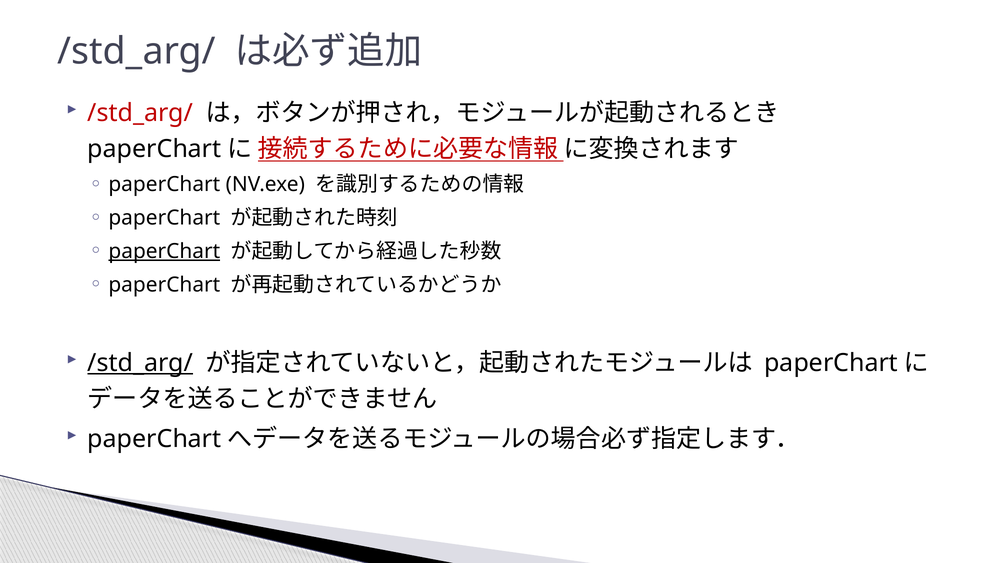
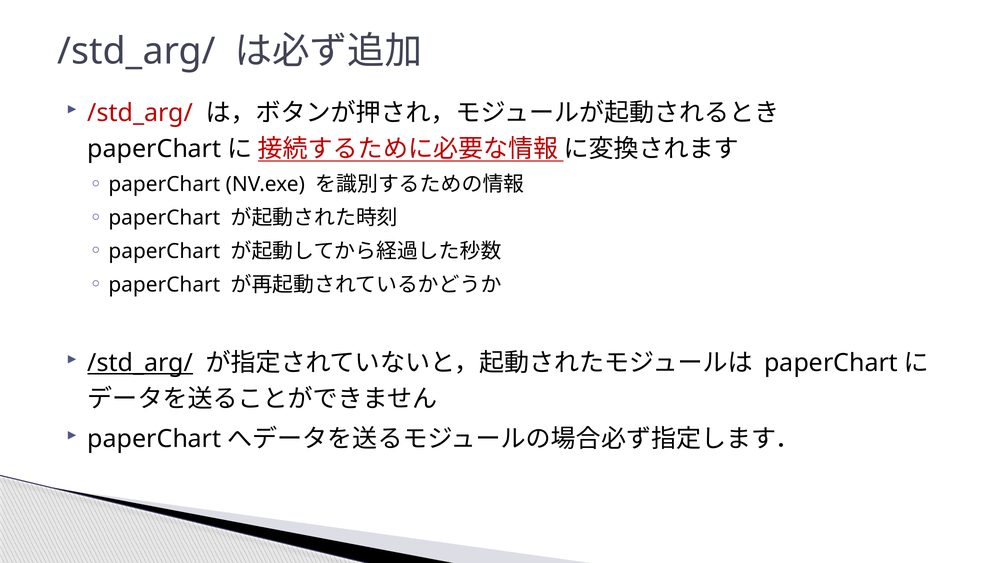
paperChart underline: present -> none (164, 251)
